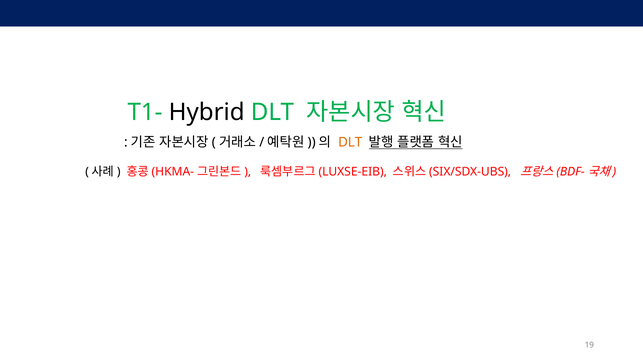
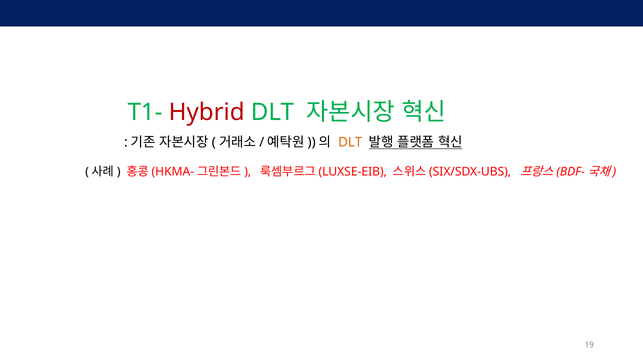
Hybrid colour: black -> red (207, 112)
